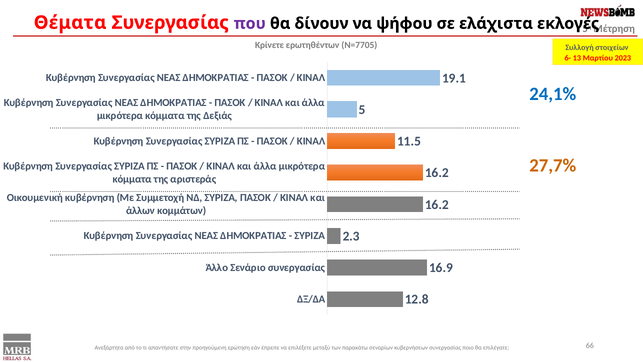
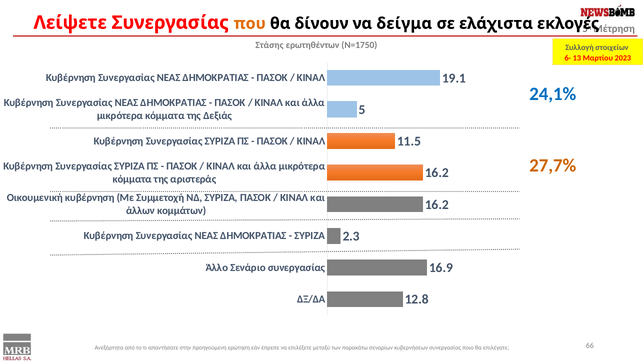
Θέματα: Θέματα -> Λείψετε (70, 23)
που colour: purple -> orange (250, 23)
ψήφου: ψήφου -> δείγμα (404, 23)
Κρίνετε: Κρίνετε -> Στάσης (269, 45)
Ν=7705: Ν=7705 -> Ν=1750 (359, 45)
